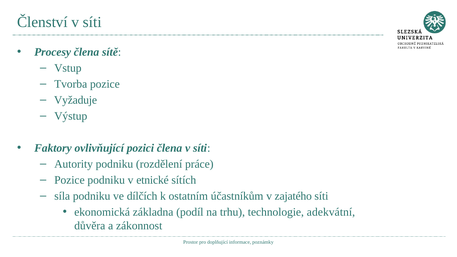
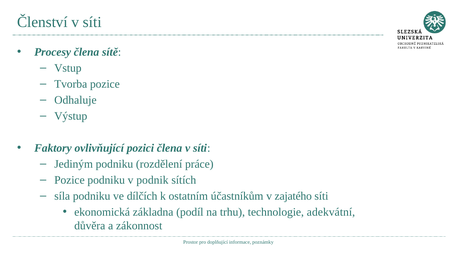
Vyžaduje: Vyžaduje -> Odhaluje (75, 100)
Autority: Autority -> Jediným (74, 164)
etnické: etnické -> podnik (152, 180)
